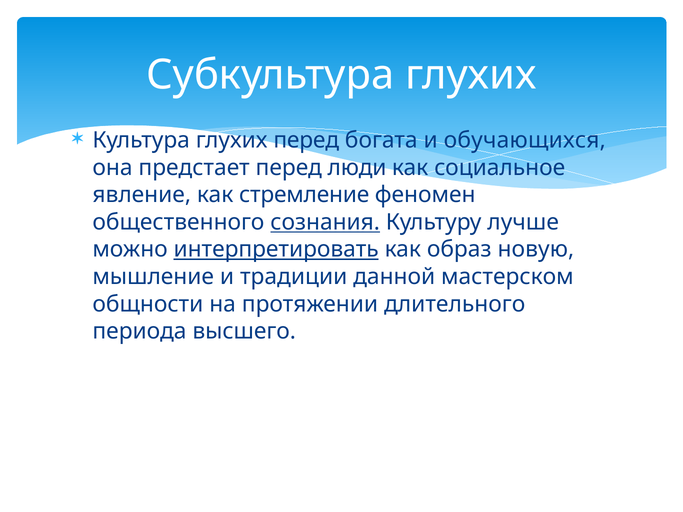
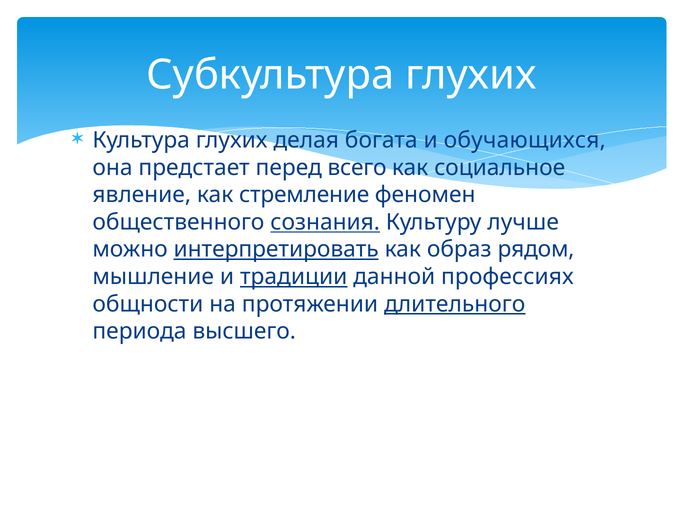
глухих перед: перед -> делая (306, 140)
люди: люди -> всего (357, 168)
новую: новую -> рядом (536, 250)
традиции underline: none -> present (294, 277)
мастерском: мастерском -> профессиях (507, 277)
длительного underline: none -> present (455, 304)
